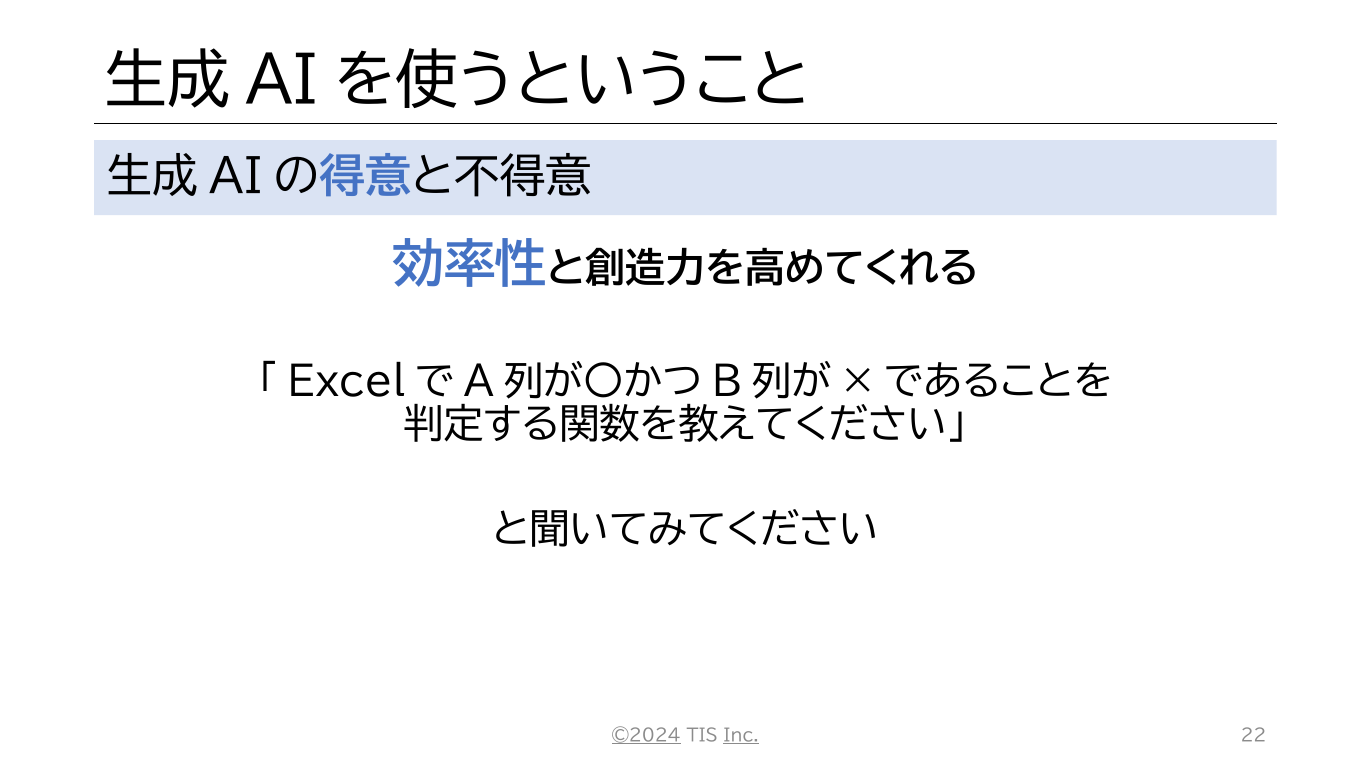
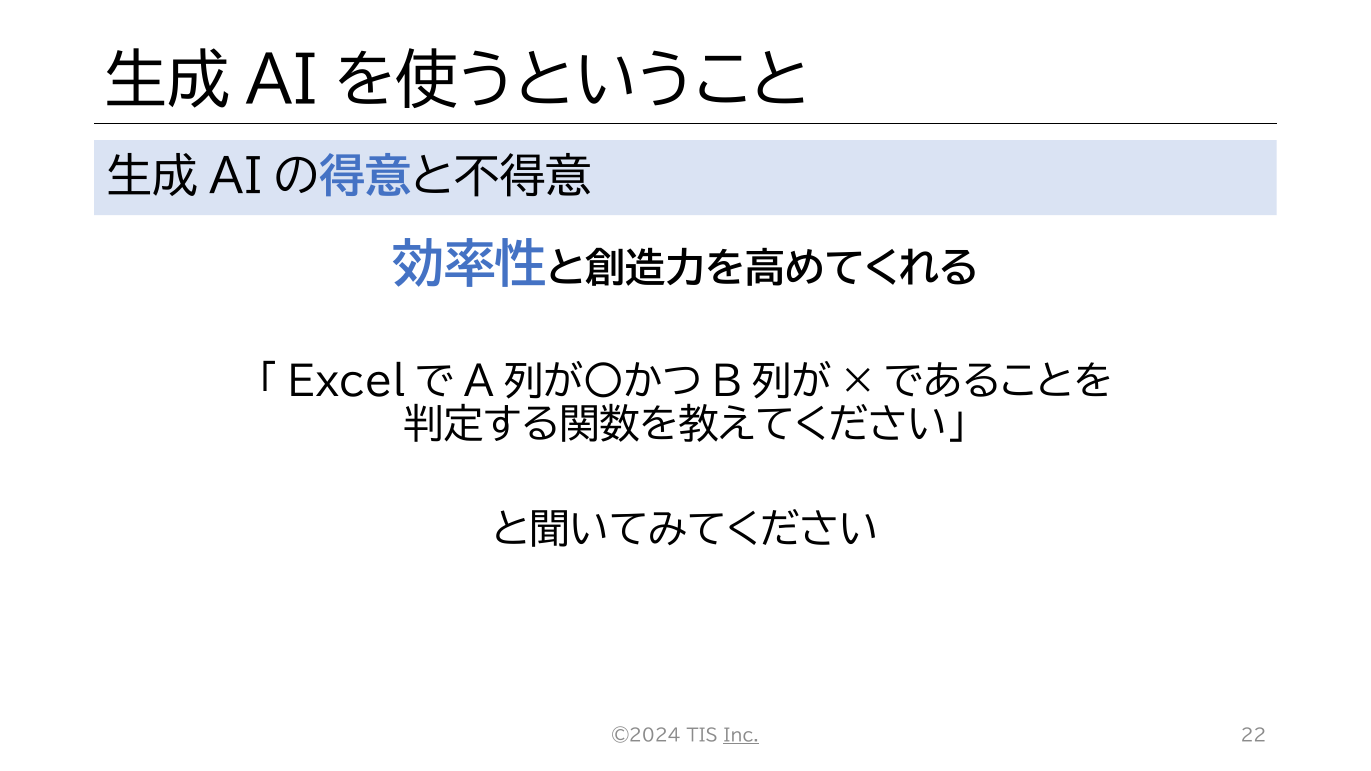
©2024 underline: present -> none (646, 736)
